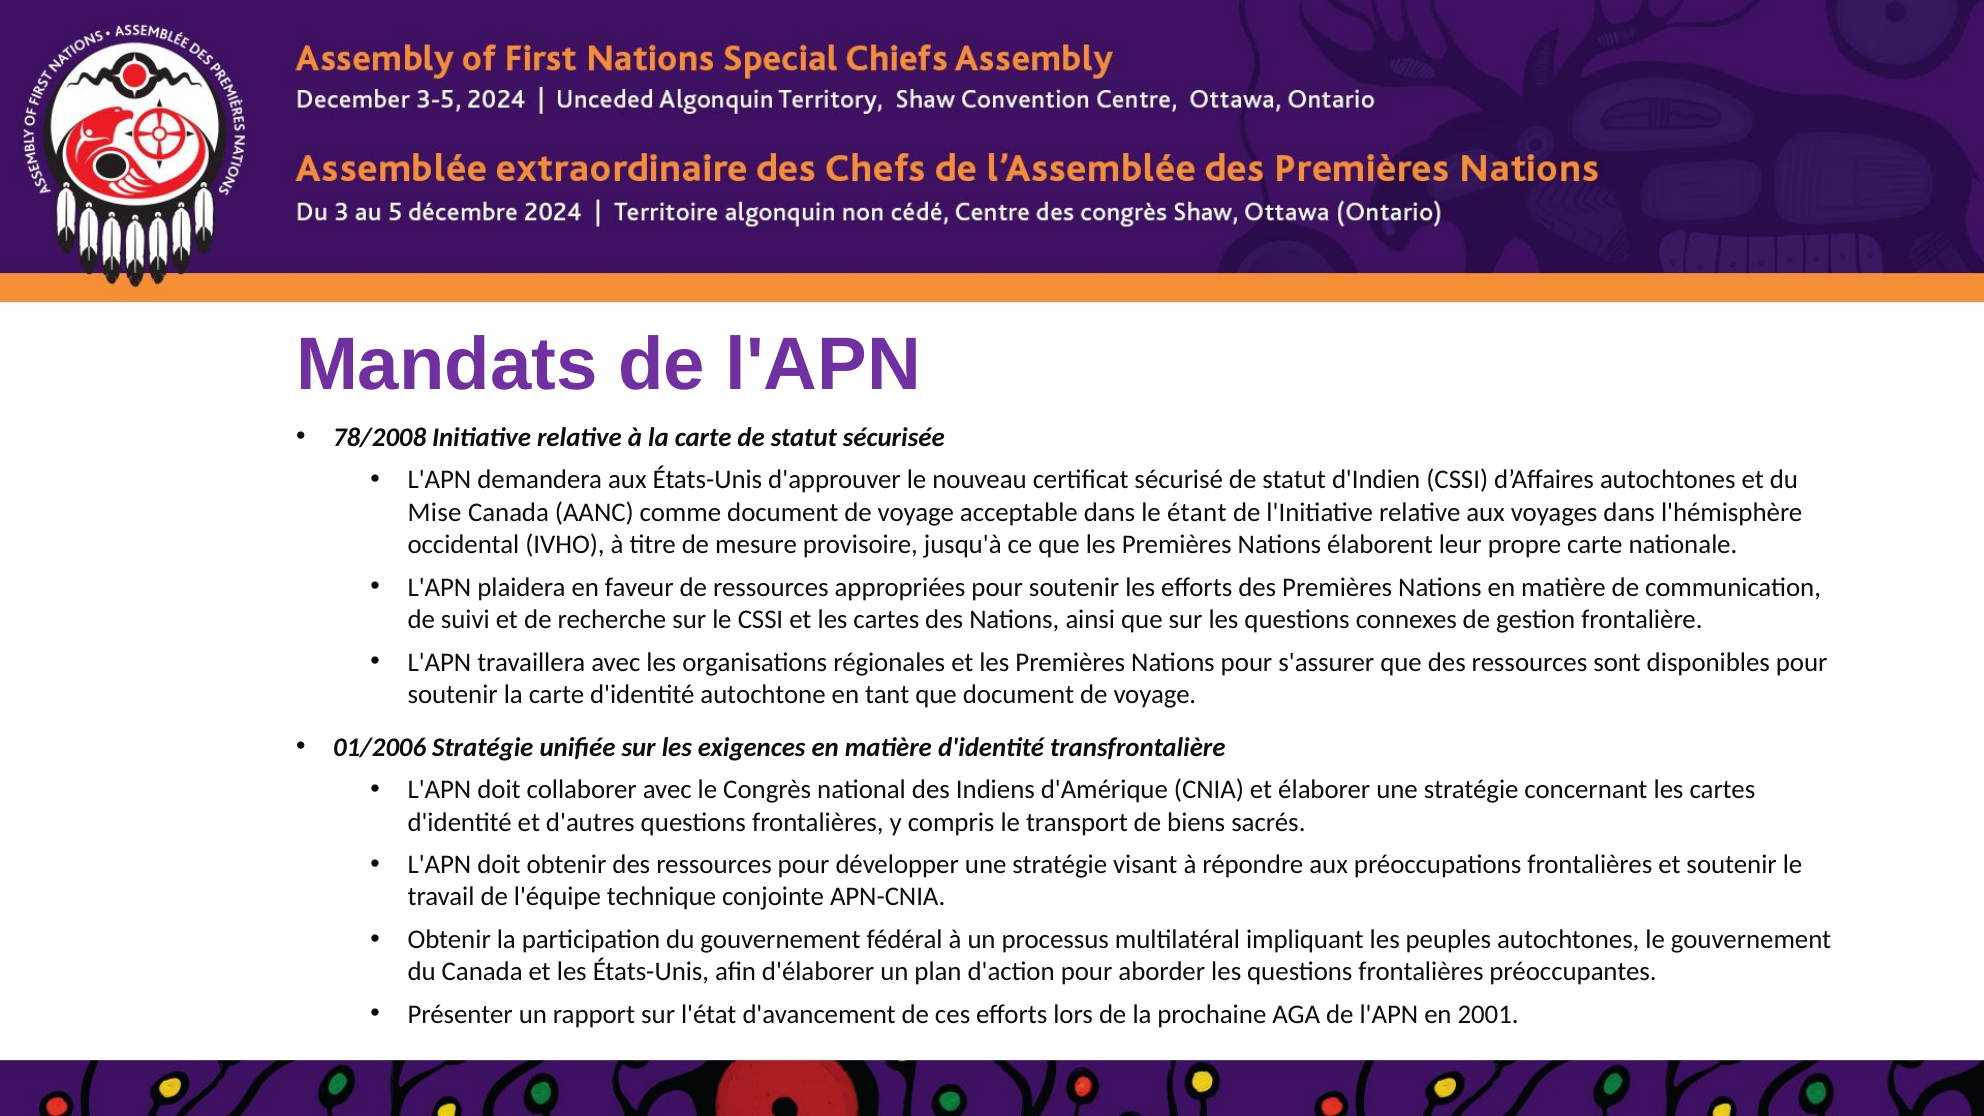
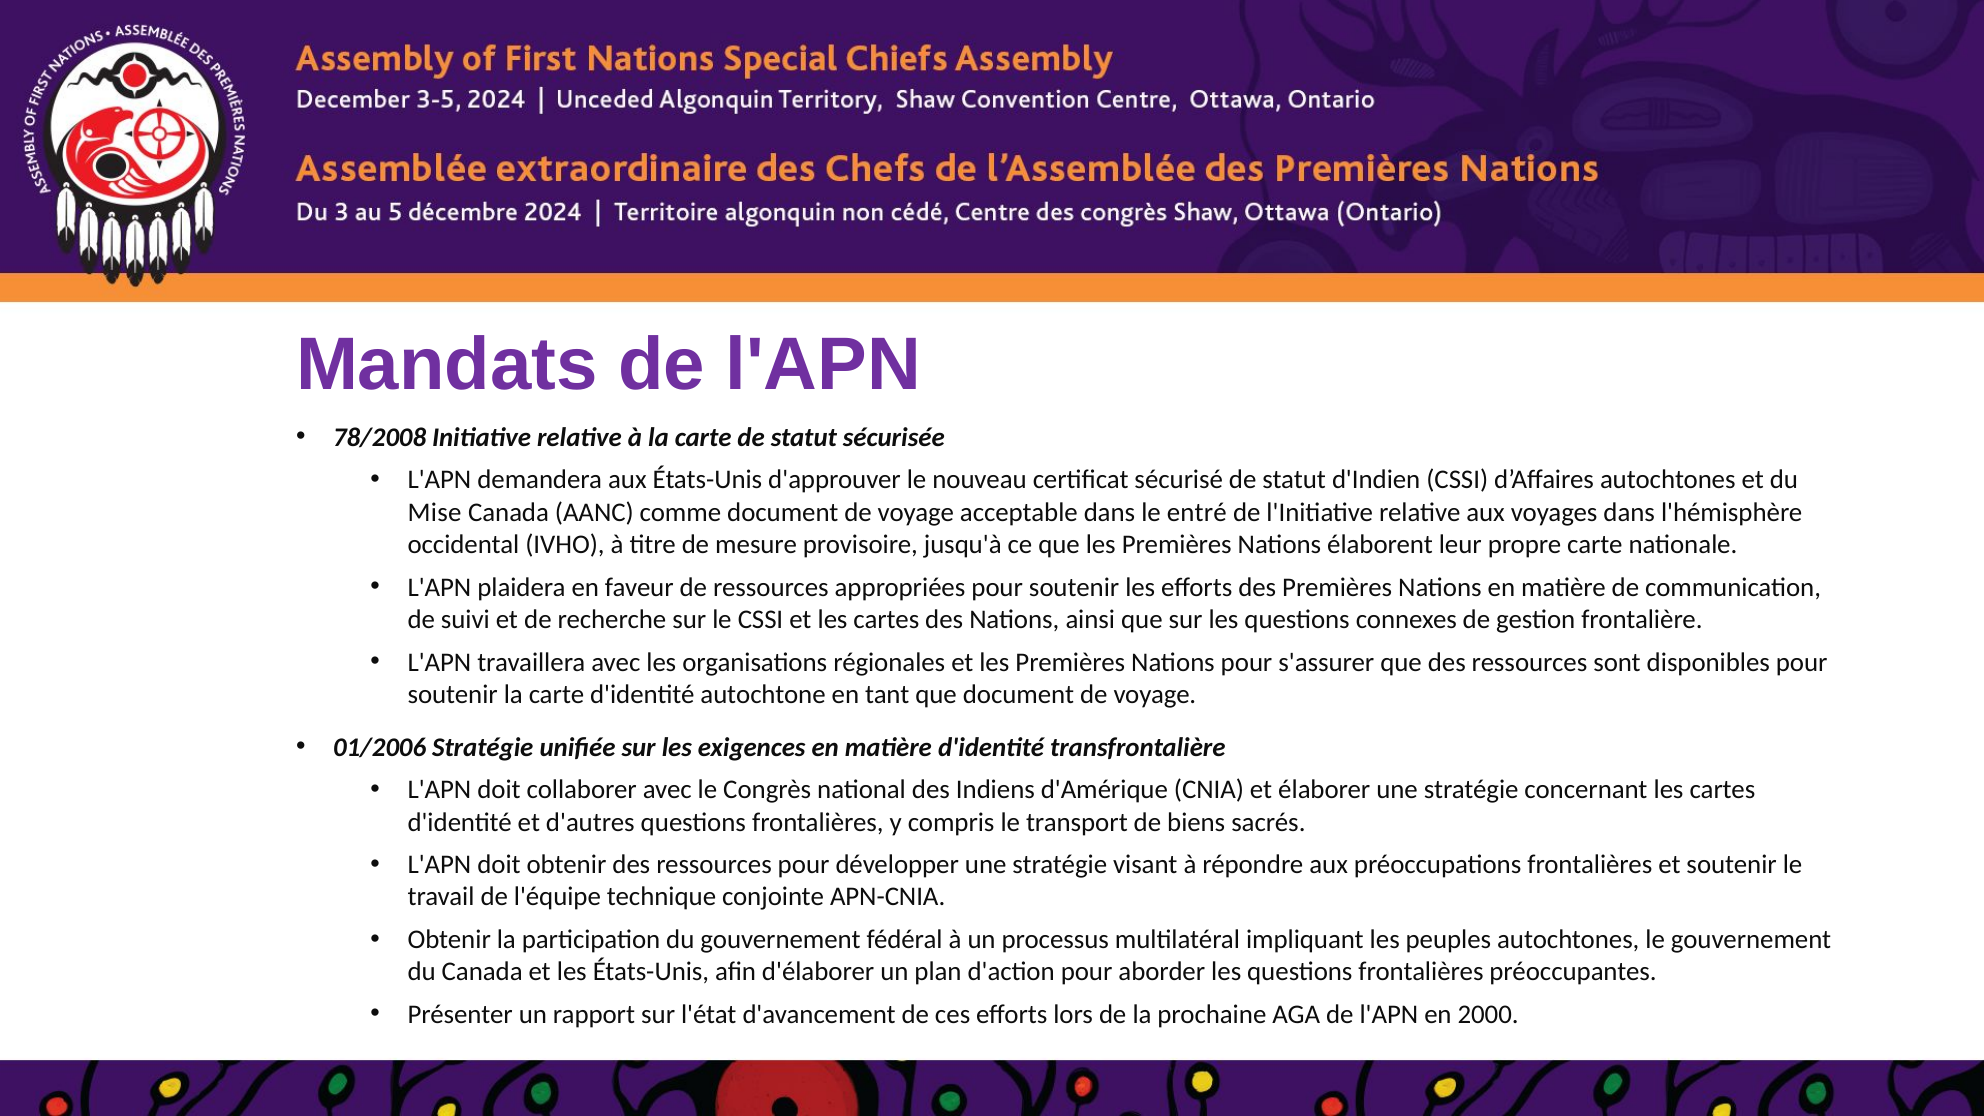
étant: étant -> entré (1197, 512)
2001: 2001 -> 2000 (1488, 1015)
